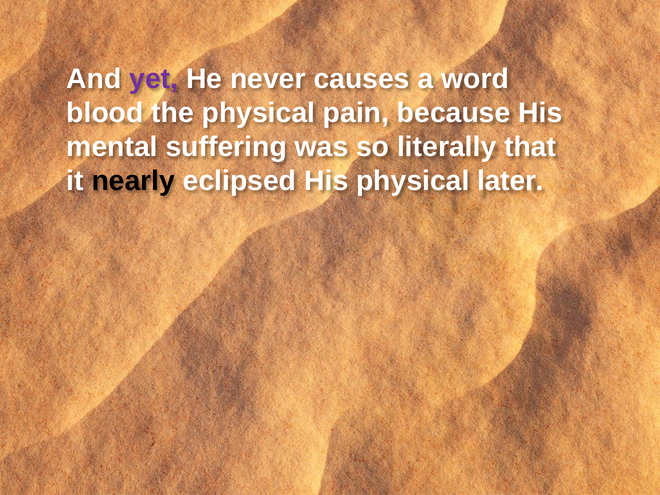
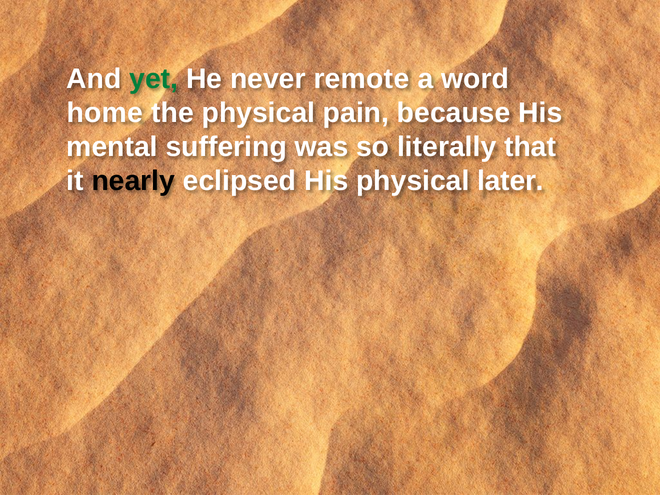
yet colour: purple -> green (154, 79)
causes: causes -> remote (362, 79)
blood: blood -> home (105, 113)
